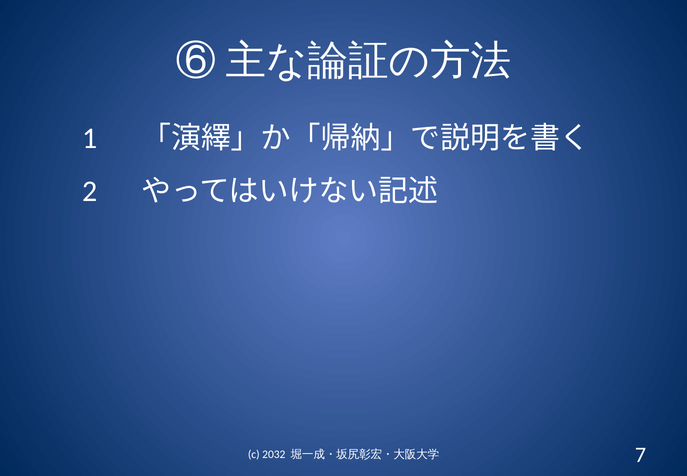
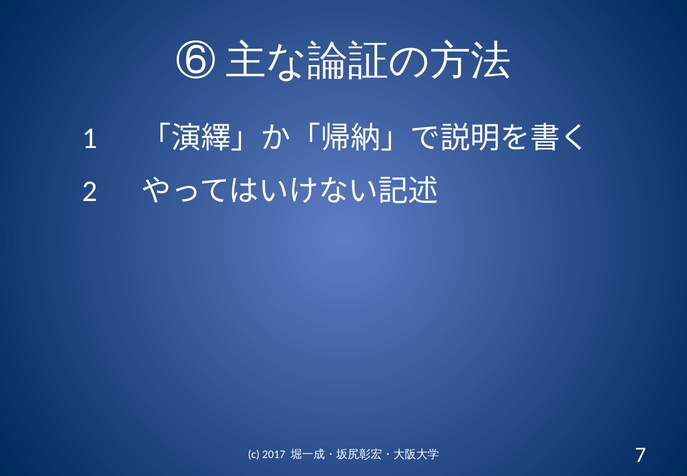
2032: 2032 -> 2017 (274, 454)
